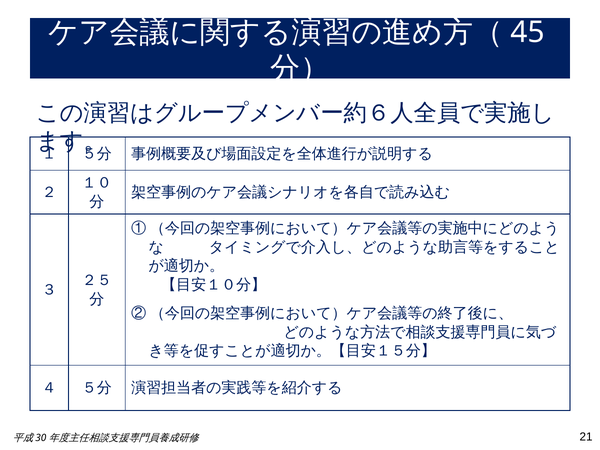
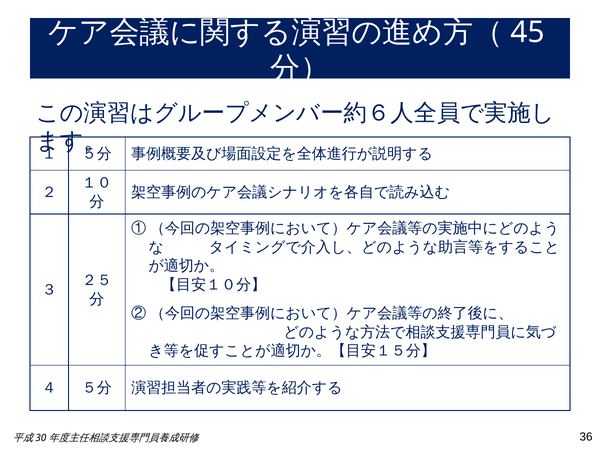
21: 21 -> 36 (586, 437)
